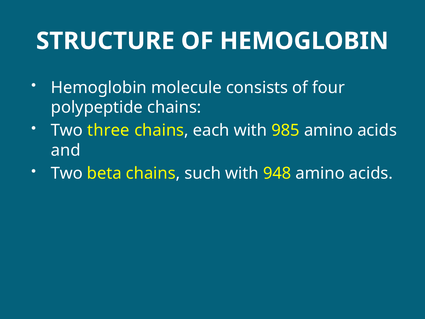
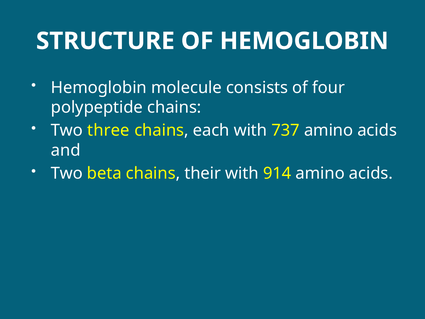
985: 985 -> 737 (286, 130)
such: such -> their (203, 173)
948: 948 -> 914 (277, 173)
